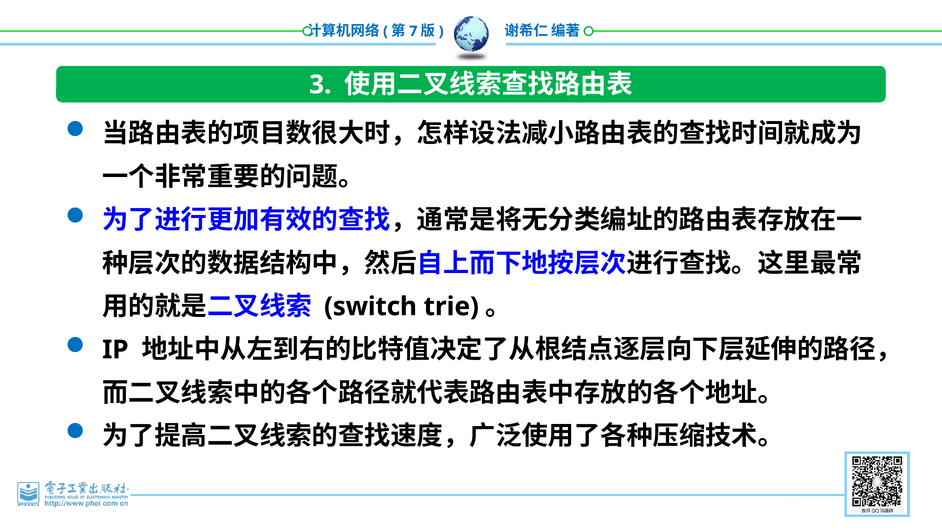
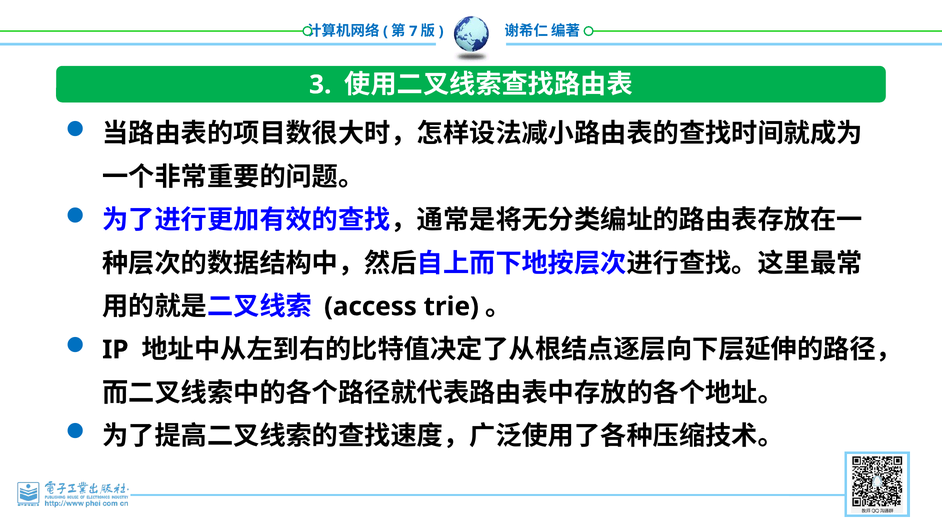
switch: switch -> access (370, 306)
